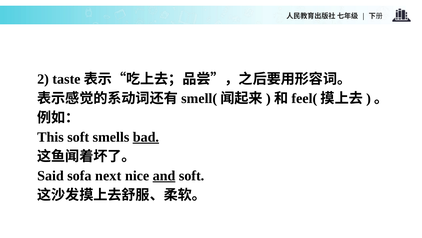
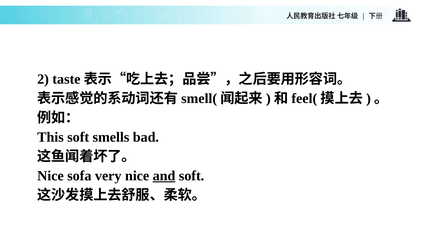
bad underline: present -> none (146, 137)
Said: Said -> Nice (50, 175)
next: next -> very (108, 175)
